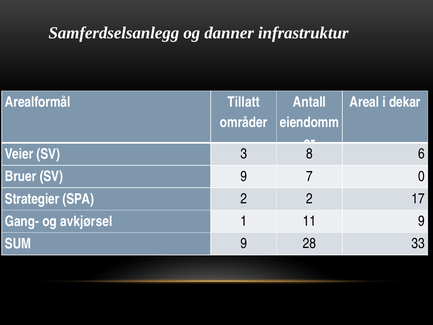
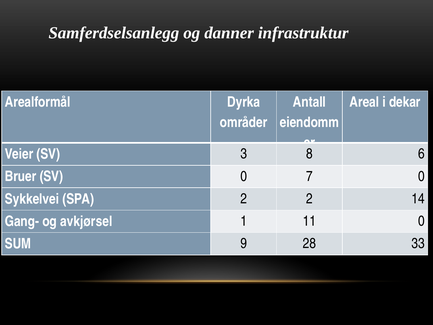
Tillatt: Tillatt -> Dyrka (244, 102)
SV 9: 9 -> 0 (244, 176)
Strategier: Strategier -> Sykkelvei (32, 199)
17: 17 -> 14 (418, 199)
11 9: 9 -> 0 (421, 221)
